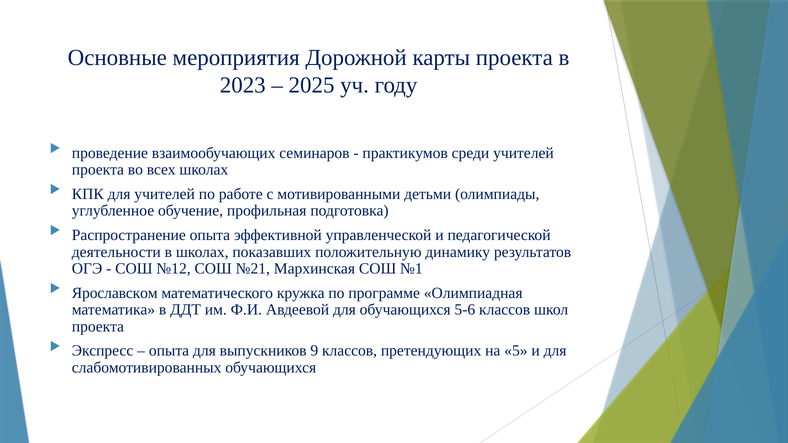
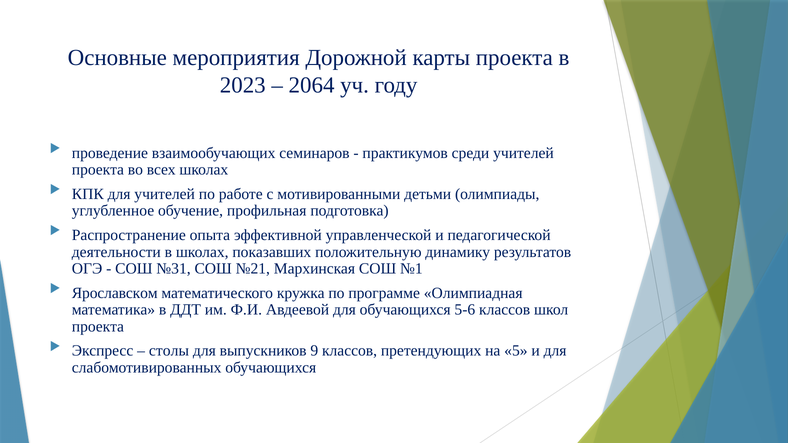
2025: 2025 -> 2064 (312, 85)
№12: №12 -> №31 (174, 269)
опыта: опыта -> столы (169, 351)
